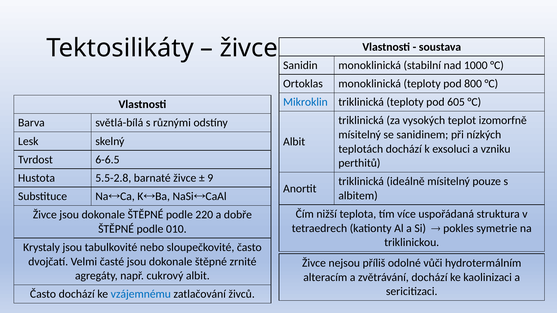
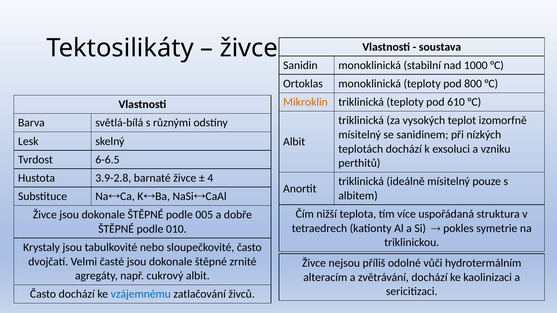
Mikroklin colour: blue -> orange (305, 102)
605: 605 -> 610 (456, 102)
5.5-2.8: 5.5-2.8 -> 3.9-2.8 (113, 178)
9: 9 -> 4 (210, 178)
220: 220 -> 005 (204, 215)
